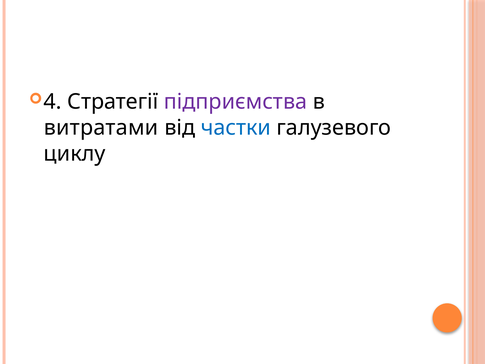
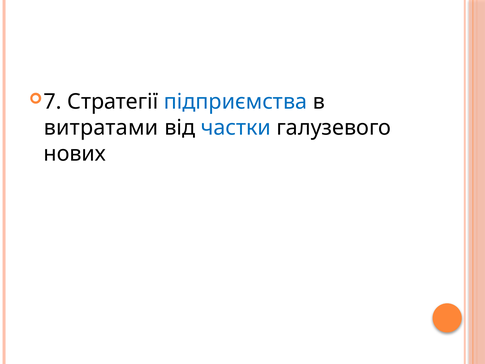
4: 4 -> 7 (53, 102)
підприємства colour: purple -> blue (235, 102)
циклу: циклу -> нових (75, 153)
